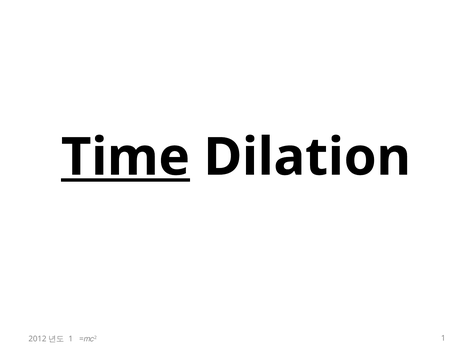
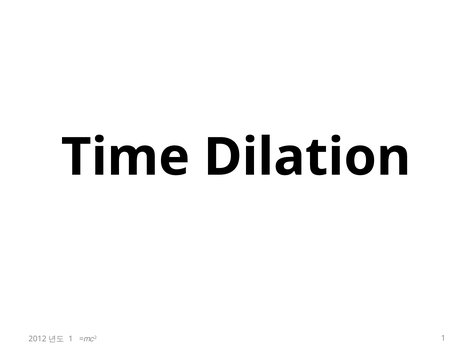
Time underline: present -> none (125, 158)
